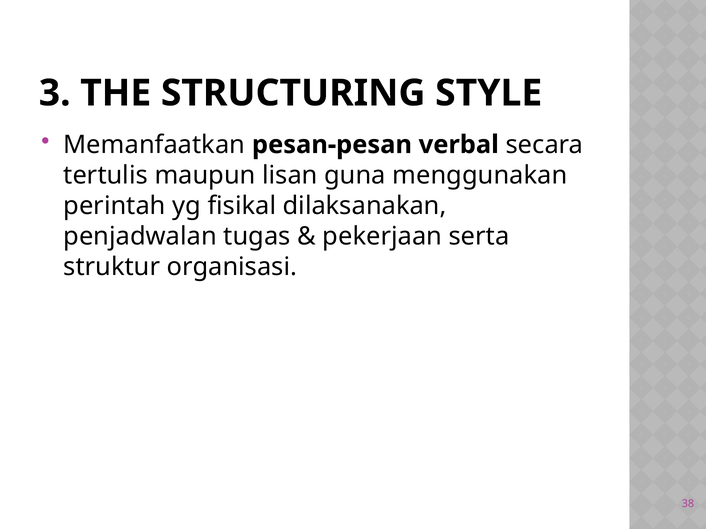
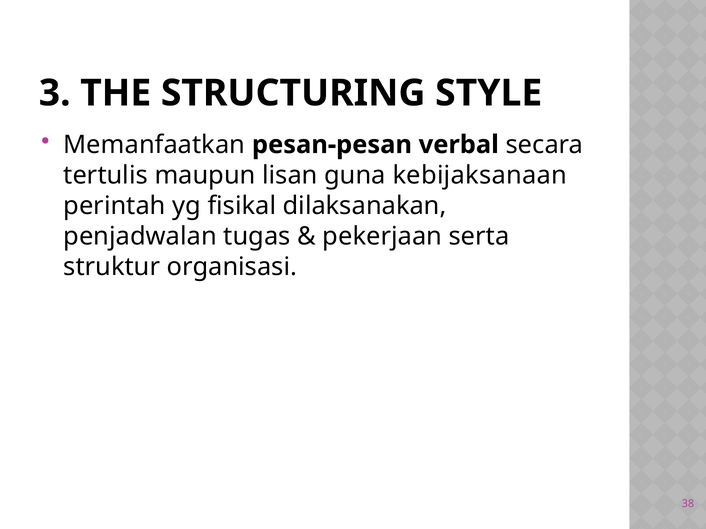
menggunakan: menggunakan -> kebijaksanaan (480, 175)
